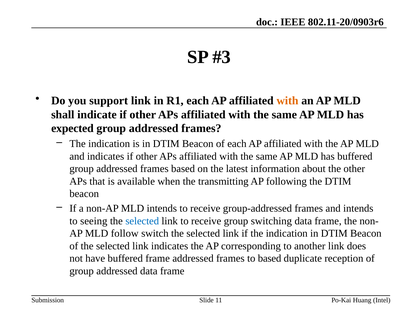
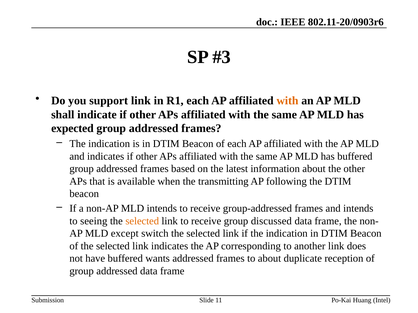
selected colour: blue -> orange (142, 221)
switching: switching -> discussed (271, 221)
follow: follow -> except (125, 234)
buffered frame: frame -> wants (158, 259)
to based: based -> about (270, 259)
